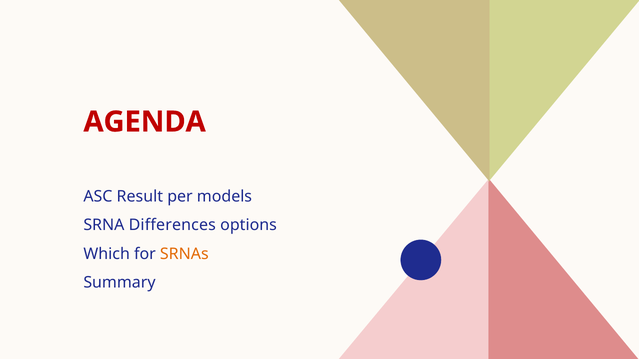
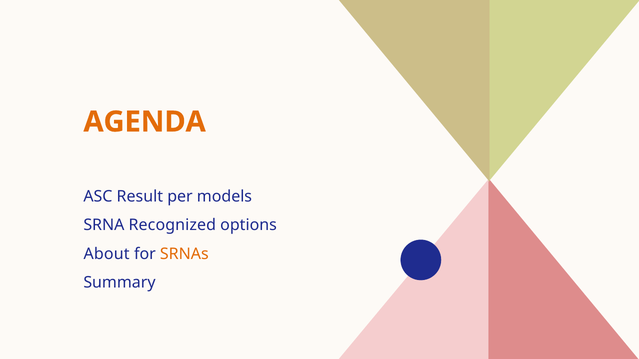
AGENDA colour: red -> orange (145, 122)
Differences: Differences -> Recognized (172, 225)
Which: Which -> About (107, 254)
